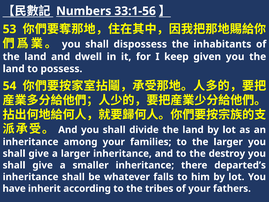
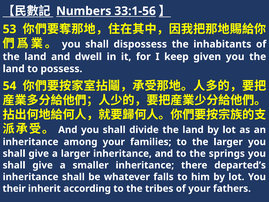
destroy: destroy -> springs (227, 153)
have: have -> their (14, 188)
